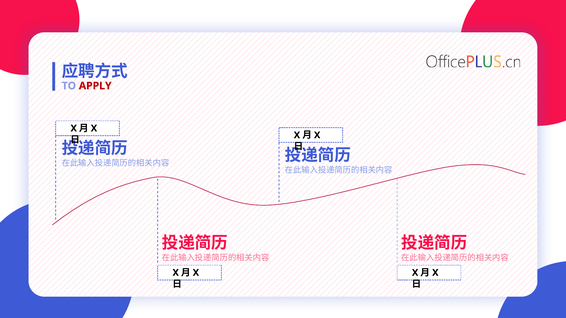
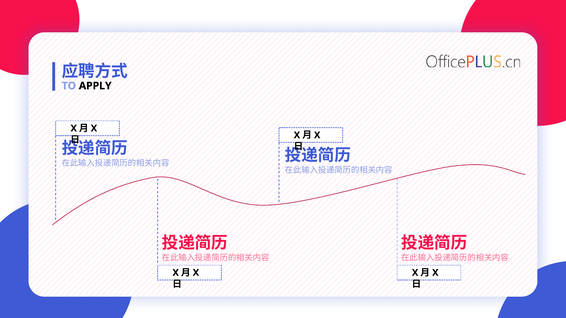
APPLY colour: red -> black (95, 86)
